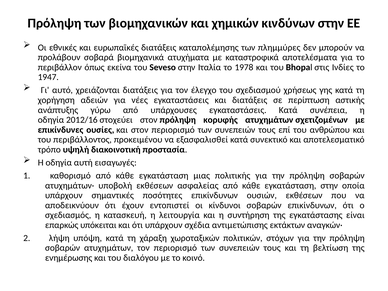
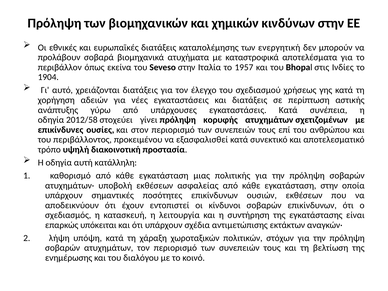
πλημμύρες: πλημμύρες -> ενεργητική (279, 47)
1978: 1978 -> 1957 (244, 67)
1947: 1947 -> 1904 (48, 77)
2012/16: 2012/16 -> 2012/58 (82, 120)
στοχεύει στον: στον -> γίνει (149, 120)
εισαγωγές: εισαγωγές -> κατάλληλη (116, 163)
